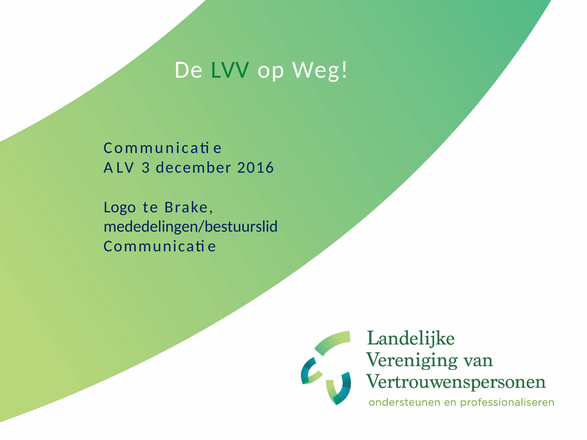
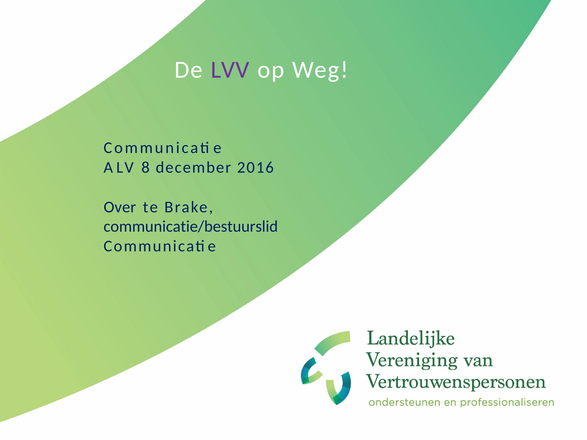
LVV colour: green -> purple (230, 70)
3: 3 -> 8 (145, 167)
Logo: Logo -> Over (120, 207)
mededelingen/bestuurslid: mededelingen/bestuurslid -> communicatie/bestuurslid (191, 227)
